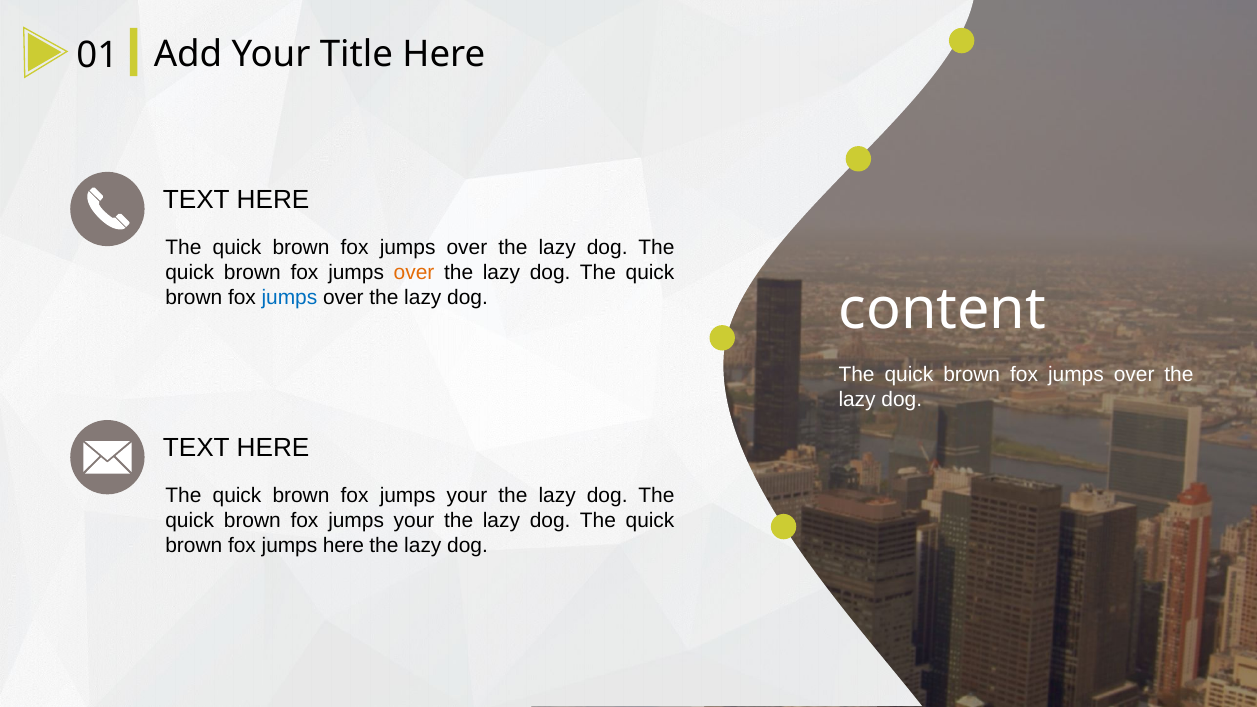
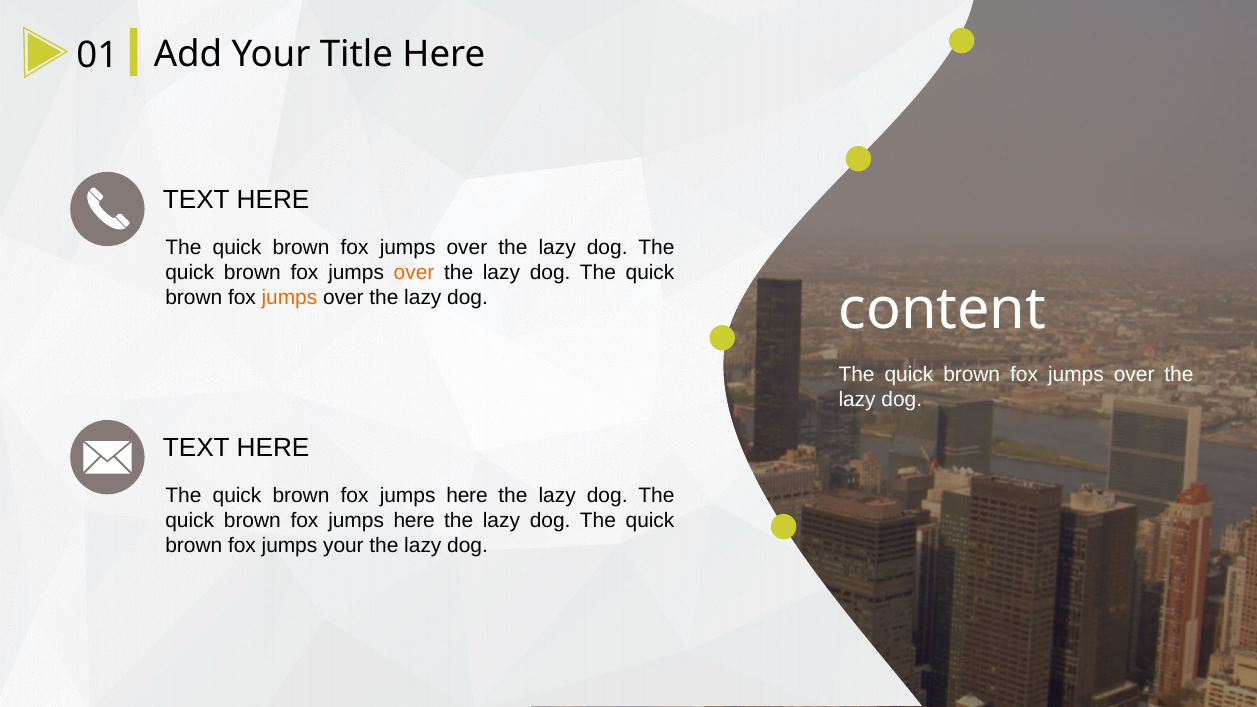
jumps colour: blue -> orange (289, 297)
your: your -> here (467, 495)
your: your -> here (414, 520)
jumps here: here -> your (343, 546)
